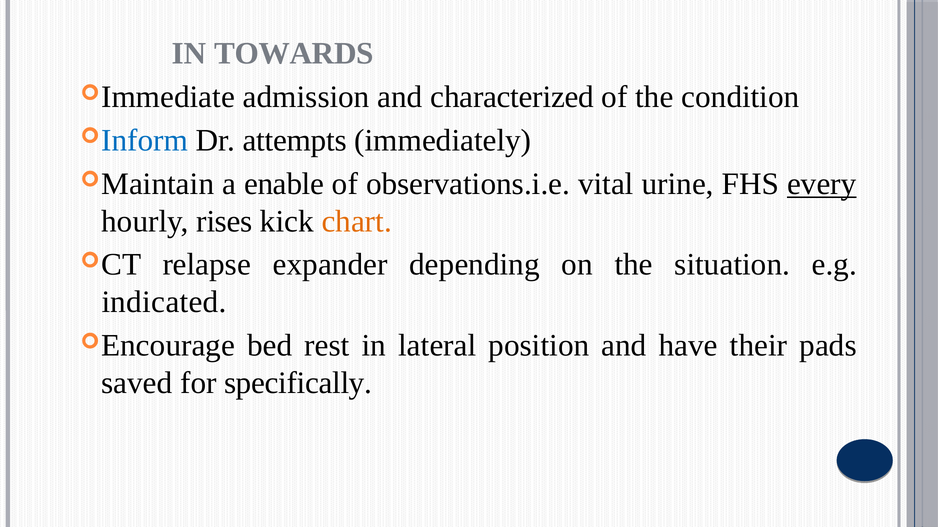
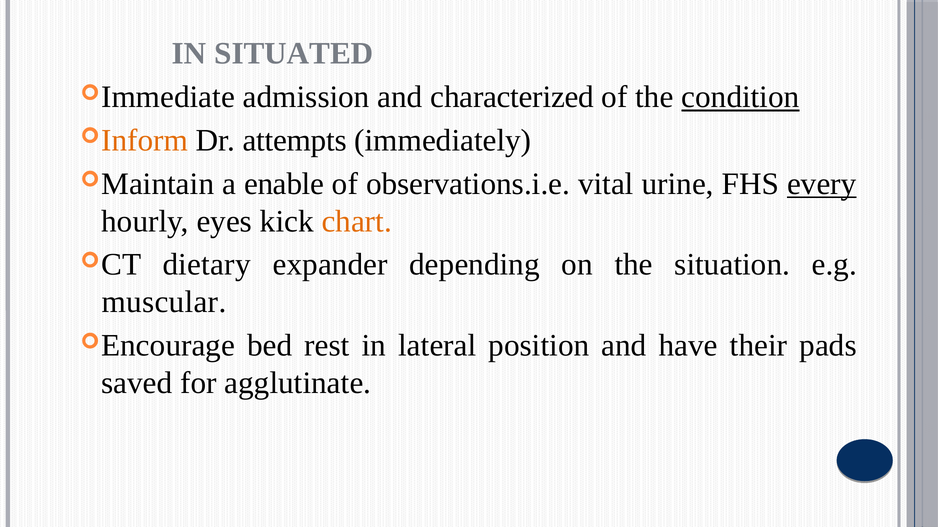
TOWARDS: TOWARDS -> SITUATED (294, 54)
condition underline: none -> present (740, 97)
Inform colour: blue -> orange (145, 141)
rises: rises -> eyes (224, 222)
relapse: relapse -> dietary (207, 265)
indicated: indicated -> muscular (164, 303)
specifically: specifically -> agglutinate (298, 384)
